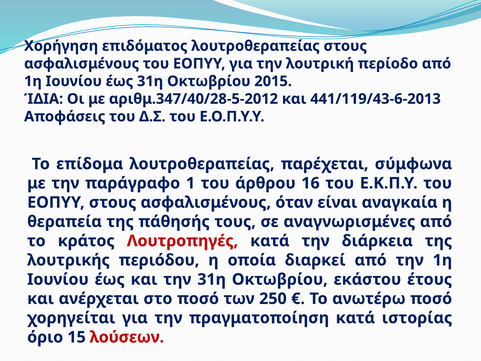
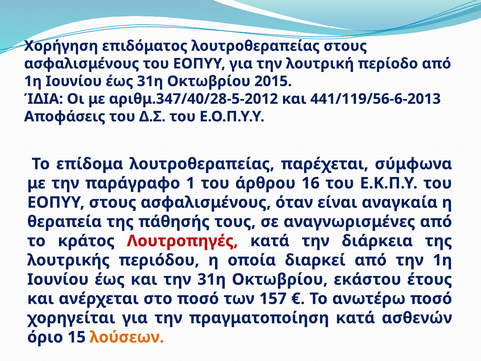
441/119/43-6-2013: 441/119/43-6-2013 -> 441/119/56-6-2013 (376, 99)
250: 250 -> 157 (273, 298)
ιστορίας: ιστορίας -> ασθενών (417, 318)
λούσεων colour: red -> orange (127, 337)
